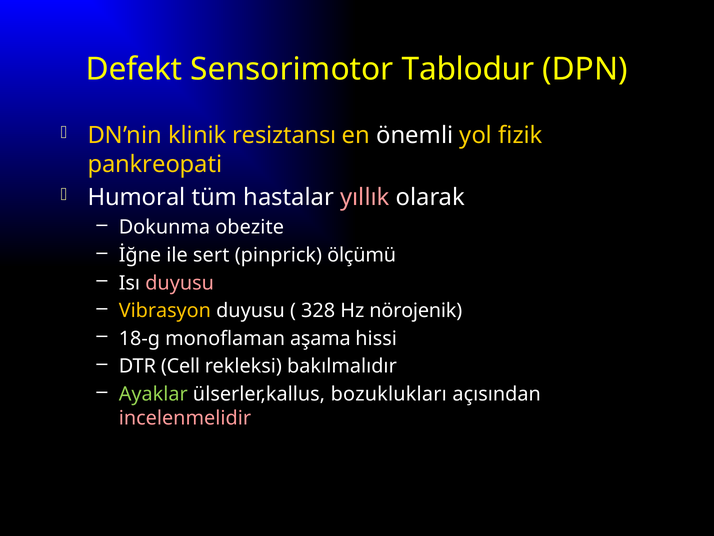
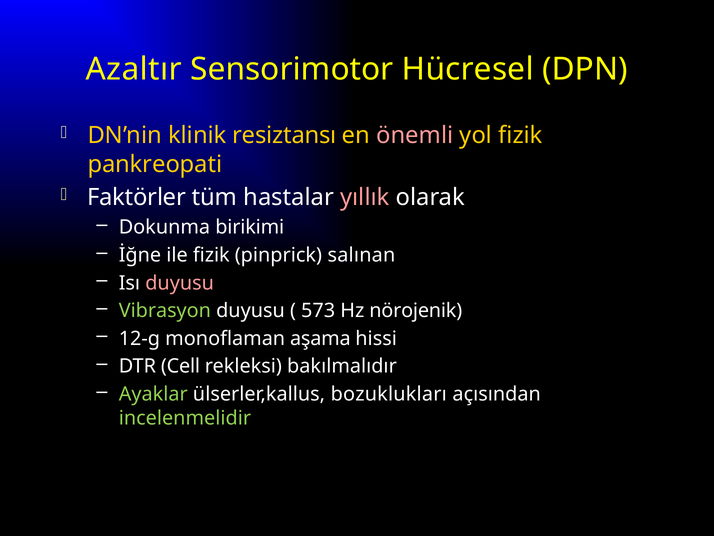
Defekt: Defekt -> Azaltır (134, 69)
Tablodur: Tablodur -> Hücresel (468, 69)
önemli colour: white -> pink (415, 135)
Humoral: Humoral -> Faktörler (137, 197)
obezite: obezite -> birikimi (250, 227)
ile sert: sert -> fizik (211, 255)
ölçümü: ölçümü -> salınan (361, 255)
Vibrasyon colour: yellow -> light green (165, 311)
328: 328 -> 573 (318, 311)
18-g: 18-g -> 12-g (139, 338)
incelenmelidir colour: pink -> light green (185, 418)
